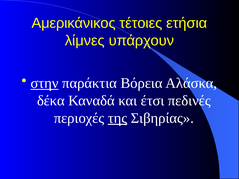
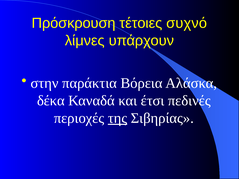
Αμερικάνικος: Αμερικάνικος -> Πρόσκρουση (74, 23)
ετήσια: ετήσια -> συχνό (187, 23)
στην underline: present -> none (45, 83)
